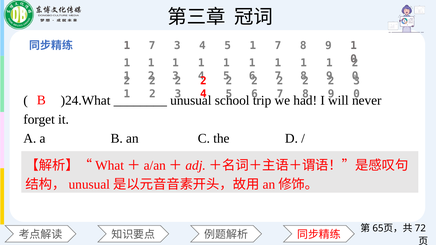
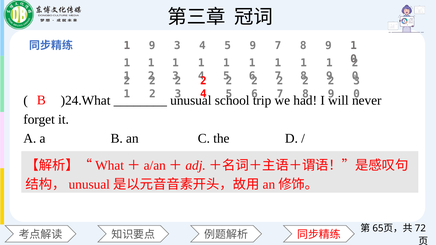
7: 7 -> 9 (152, 46)
4 5 1: 1 -> 9 (253, 46)
